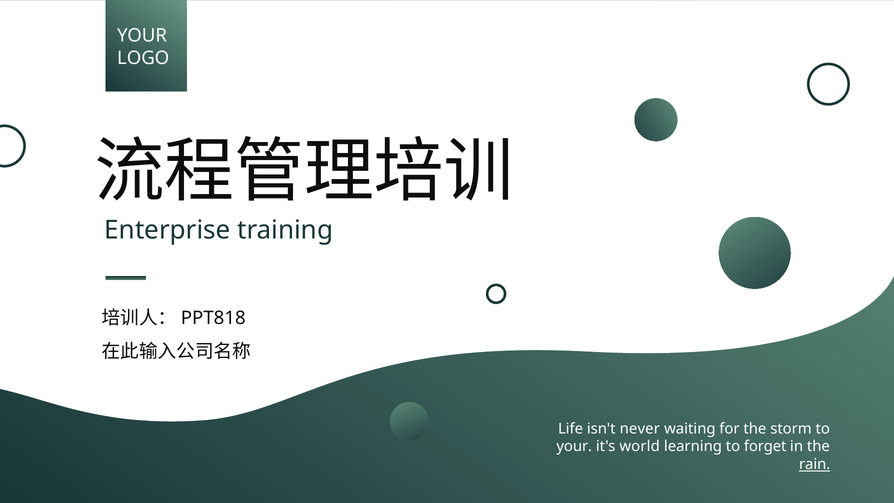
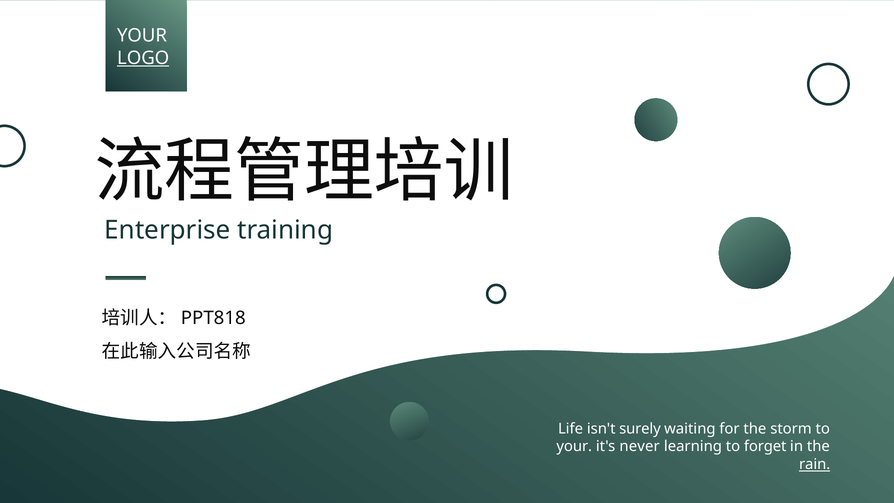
LOGO underline: none -> present (143, 58)
never: never -> surely (640, 429)
world: world -> never (640, 446)
